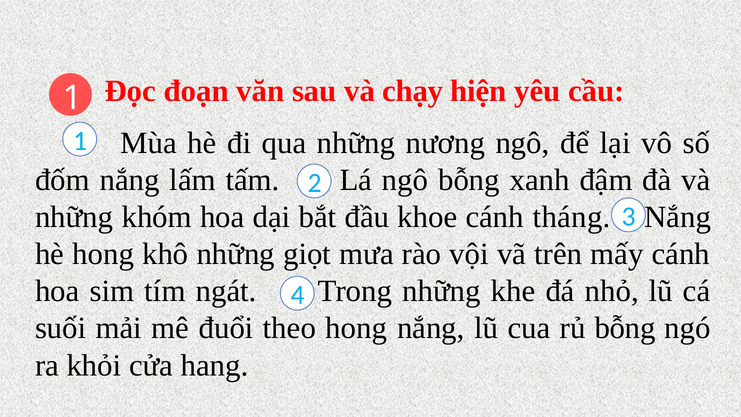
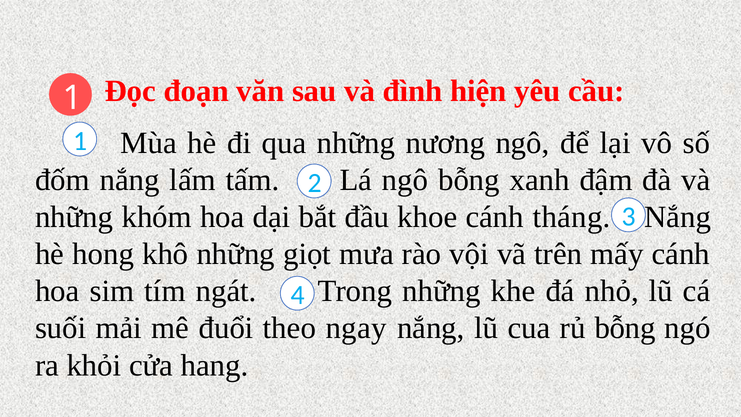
chạy: chạy -> đình (413, 91)
theo hong: hong -> ngay (356, 328)
